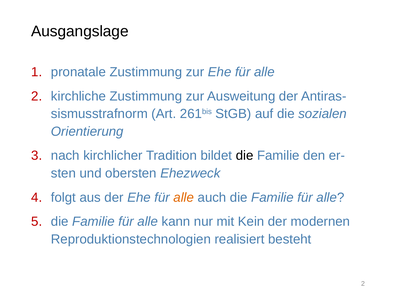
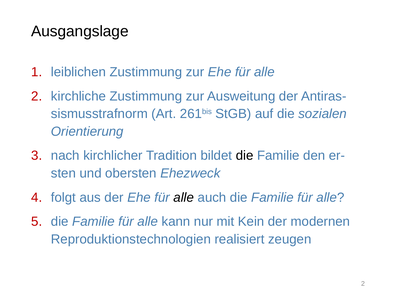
pronatale: pronatale -> leiblichen (78, 72)
alle colour: orange -> black (184, 197)
besteht: besteht -> zeugen (290, 239)
